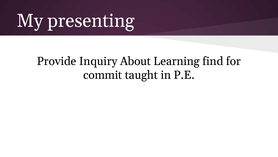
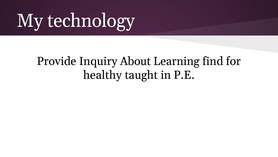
presenting: presenting -> technology (91, 21)
commit: commit -> healthy (103, 75)
